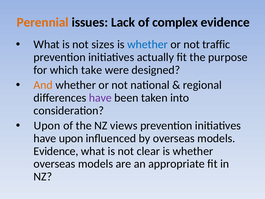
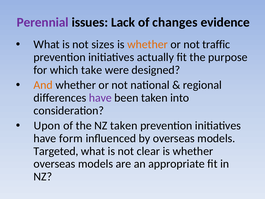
Perennial colour: orange -> purple (43, 22)
complex: complex -> changes (175, 22)
whether colour: blue -> orange (148, 44)
NZ views: views -> taken (124, 125)
have upon: upon -> form (71, 138)
Evidence: Evidence -> Targeted (56, 151)
